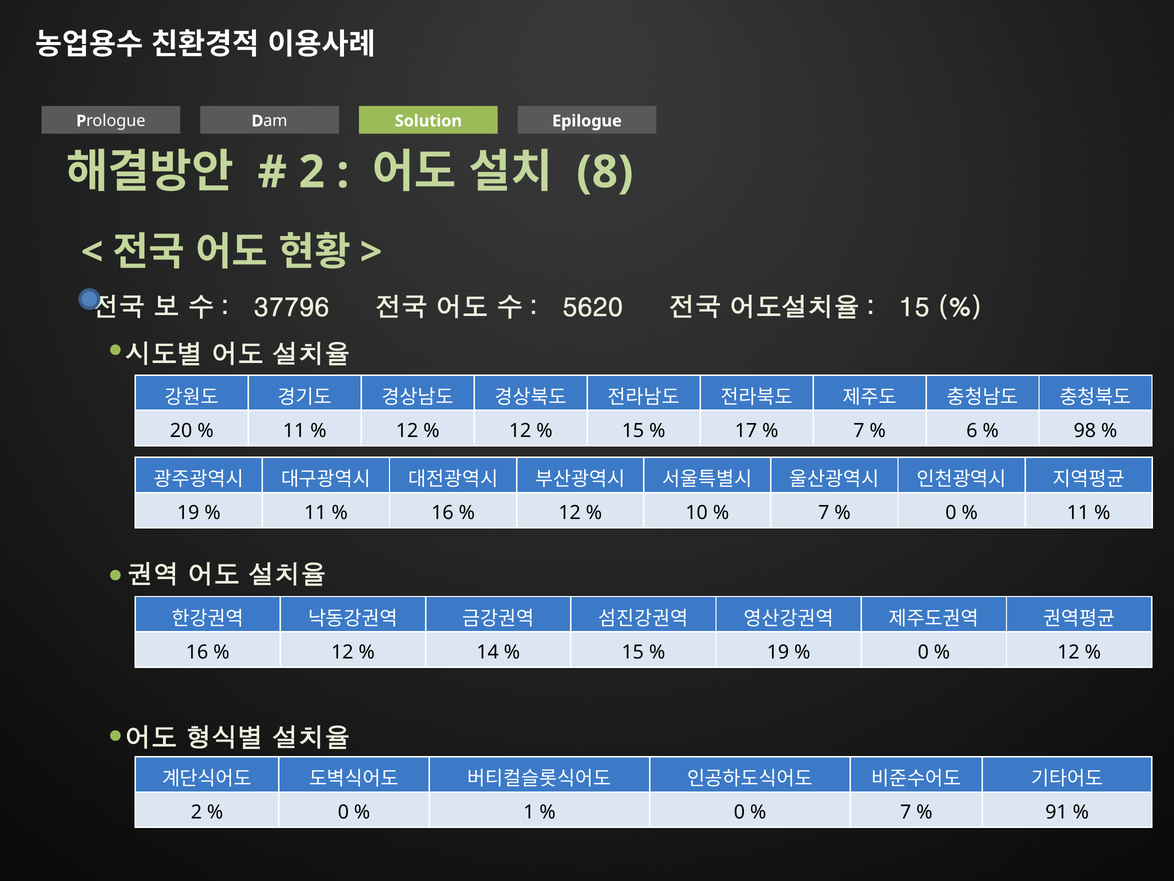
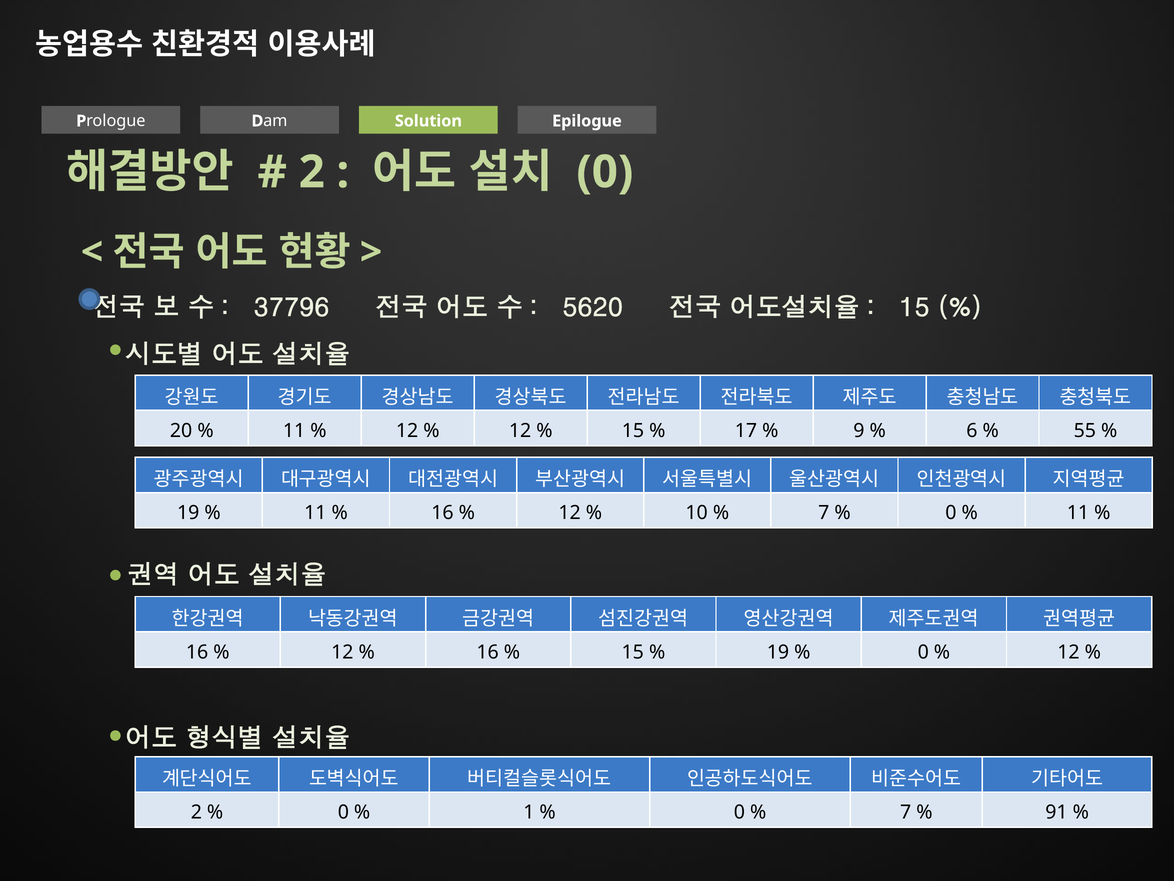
8: 8 -> 0 (605, 172)
7: 7 -> 9 (859, 431)
98: 98 -> 55 (1085, 431)
14: 14 -> 16 (488, 652)
